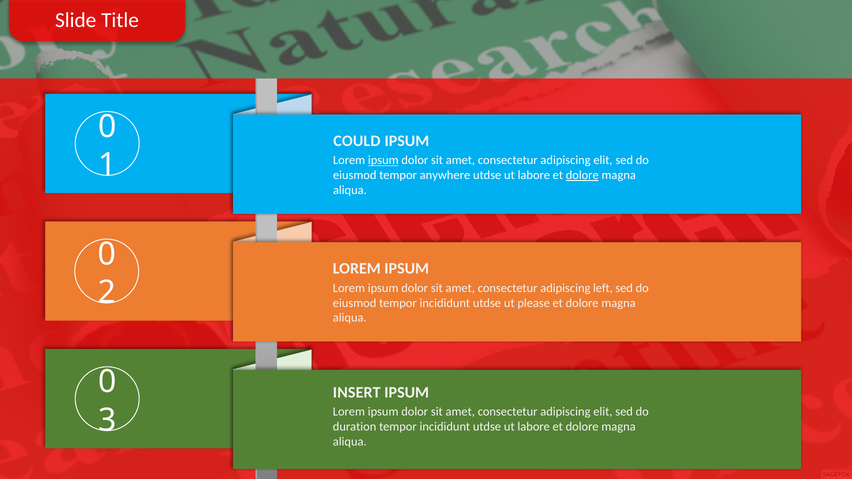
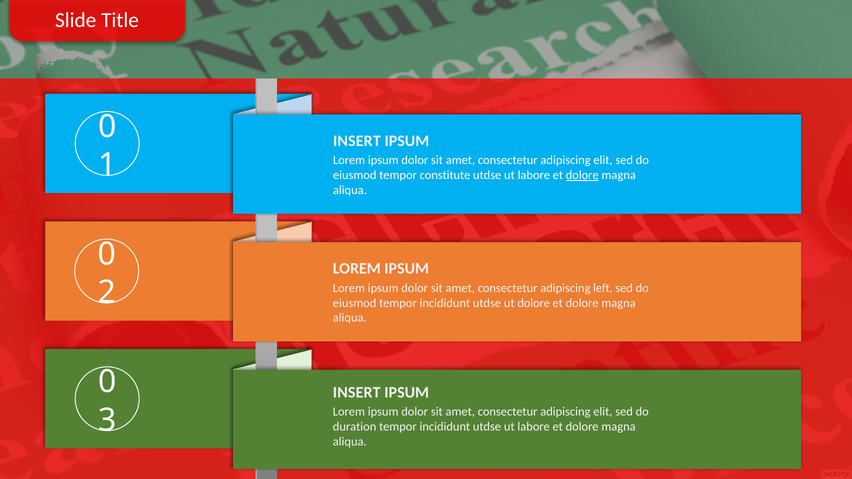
COULD: COULD -> INSERT (357, 141)
ipsum underline: present -> none (383, 160)
anywhere: anywhere -> constitute (445, 175)
ut please: please -> dolore (534, 303)
